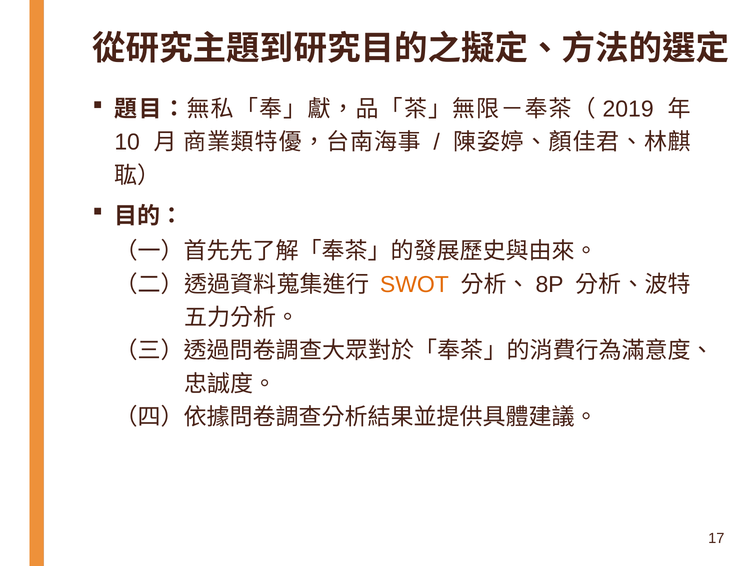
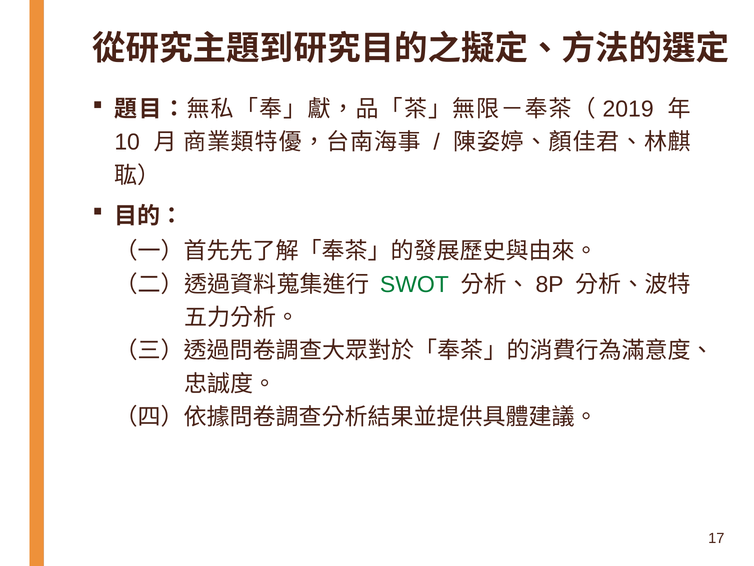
SWOT colour: orange -> green (414, 284)
